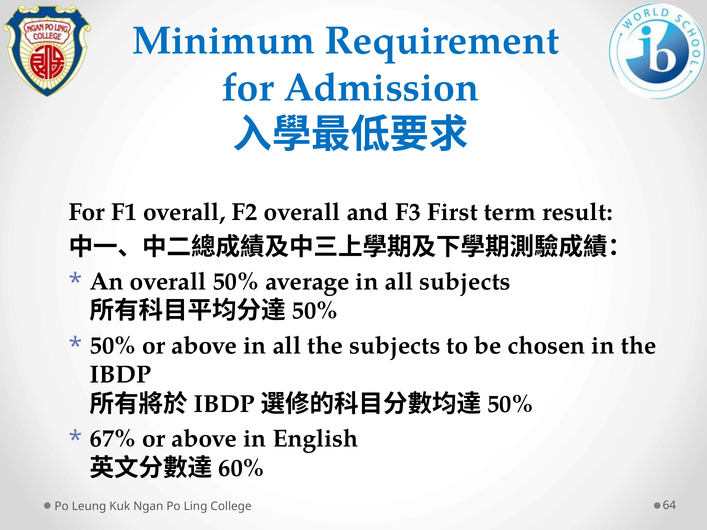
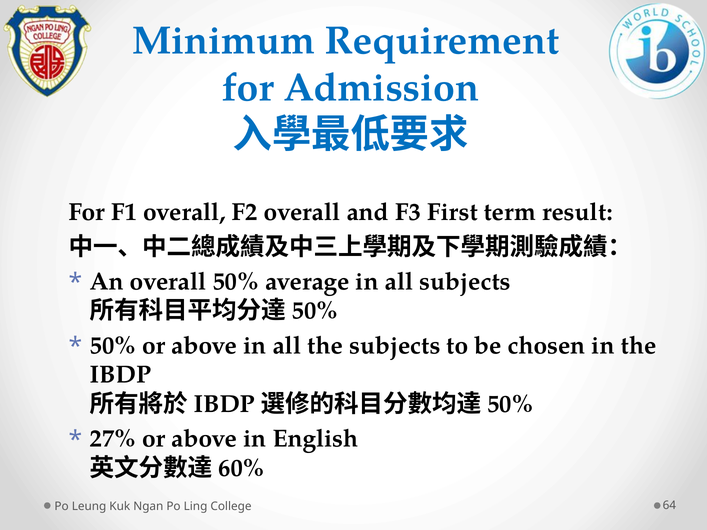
67%: 67% -> 27% (113, 439)
